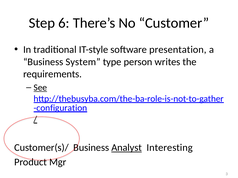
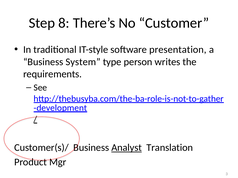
6: 6 -> 8 (64, 23)
See underline: present -> none (40, 88)
configuration: configuration -> development (60, 108)
Interesting: Interesting -> Translation (170, 148)
